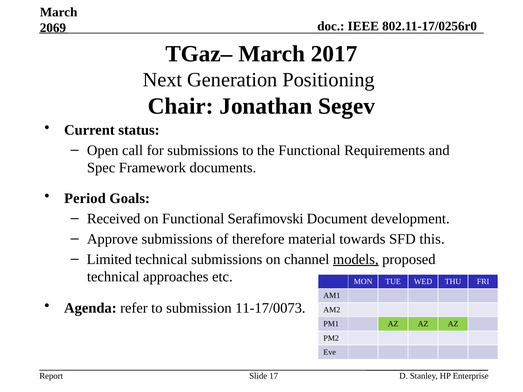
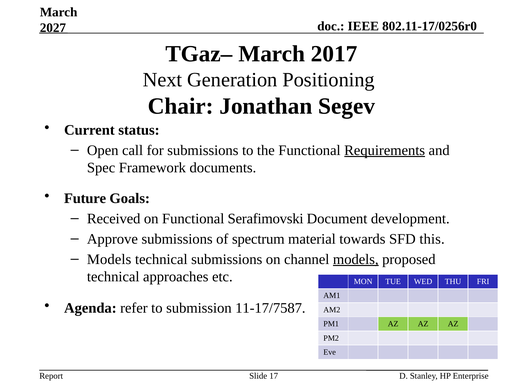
2069: 2069 -> 2027 (53, 28)
Requirements underline: none -> present (385, 150)
Period: Period -> Future (85, 198)
therefore: therefore -> spectrum (258, 239)
Limited: Limited -> Models (109, 259)
11-17/0073: 11-17/0073 -> 11-17/7587 (270, 308)
